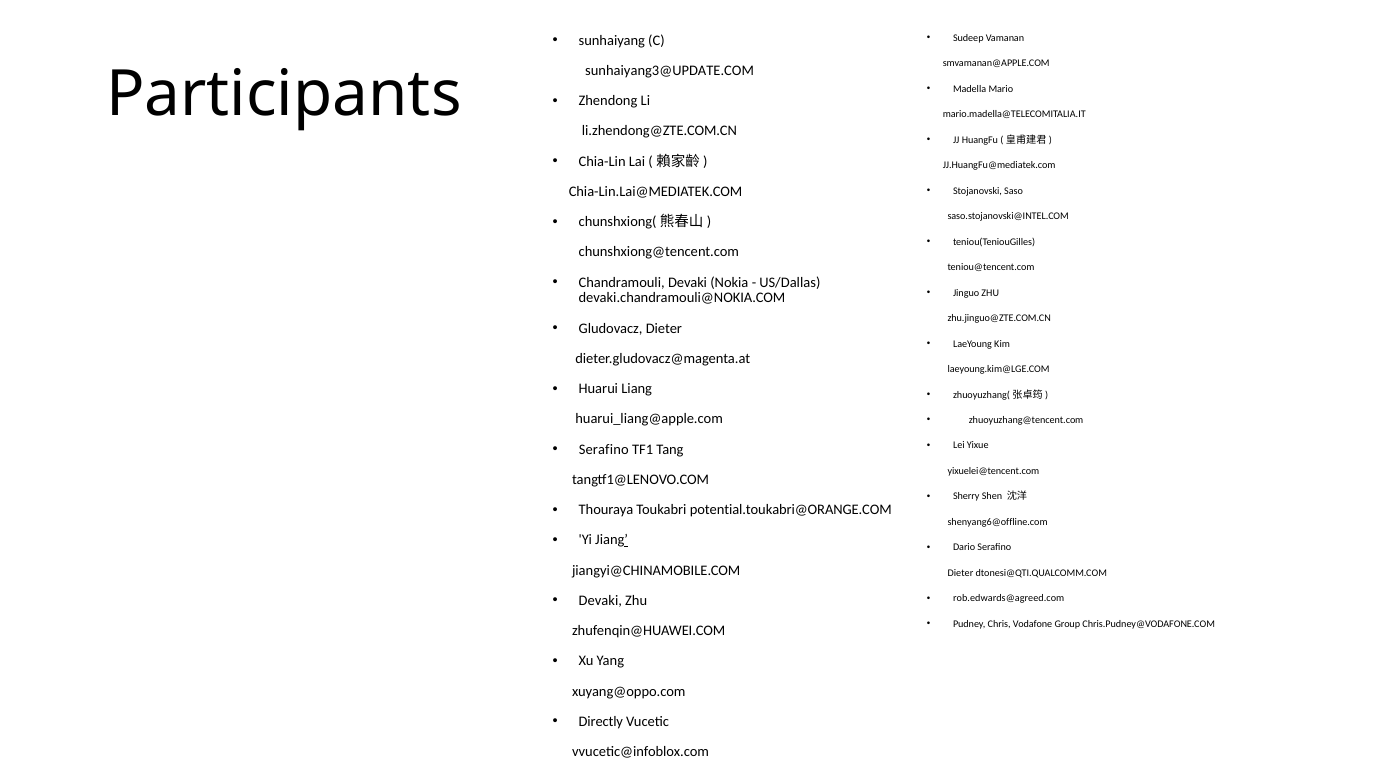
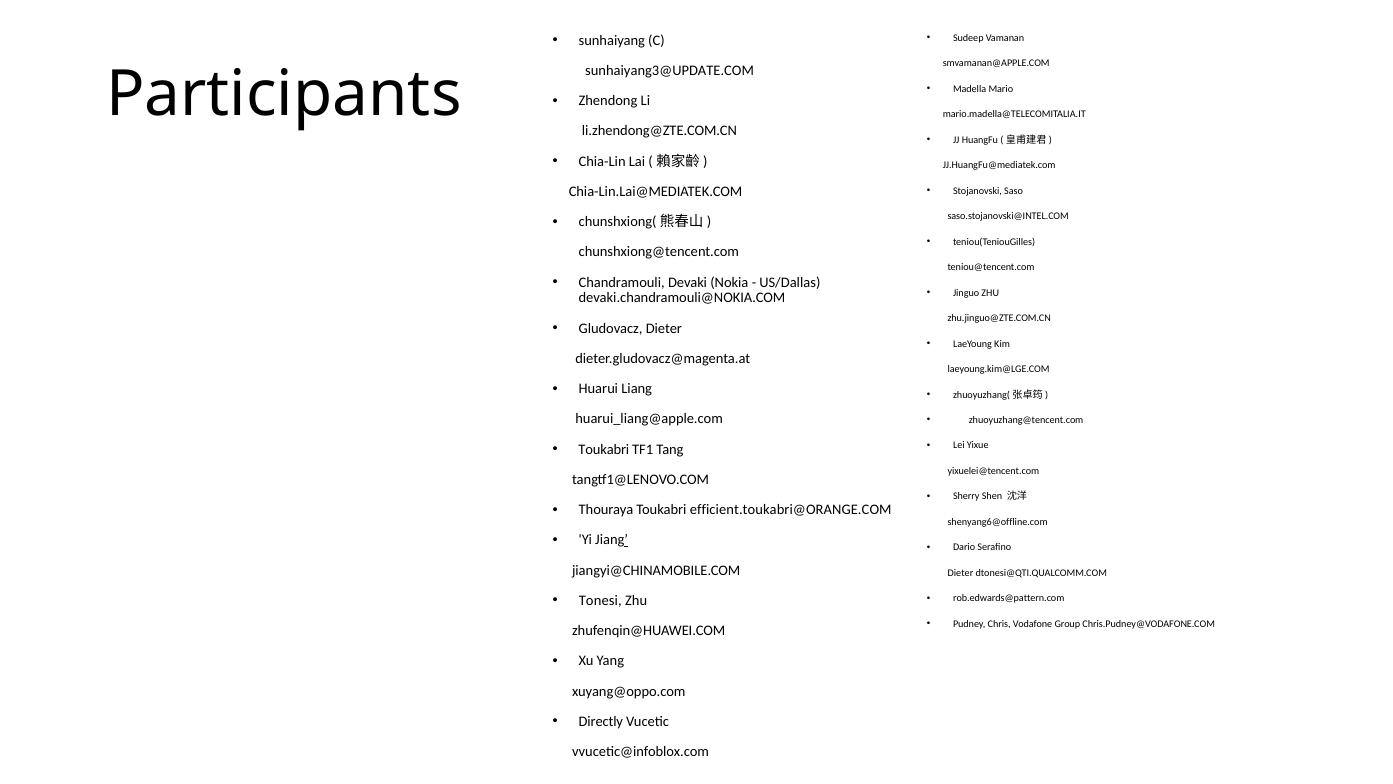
Serafino: Serafino -> Toukabri (604, 449)
potential.toukabri@ORANGE.COM: potential.toukabri@ORANGE.COM -> efficient.toukabri@ORANGE.COM (791, 510)
Devaki: Devaki -> Tonesi (600, 600)
rob.edwards@agreed.com: rob.edwards@agreed.com -> rob.edwards@pattern.com (1009, 598)
